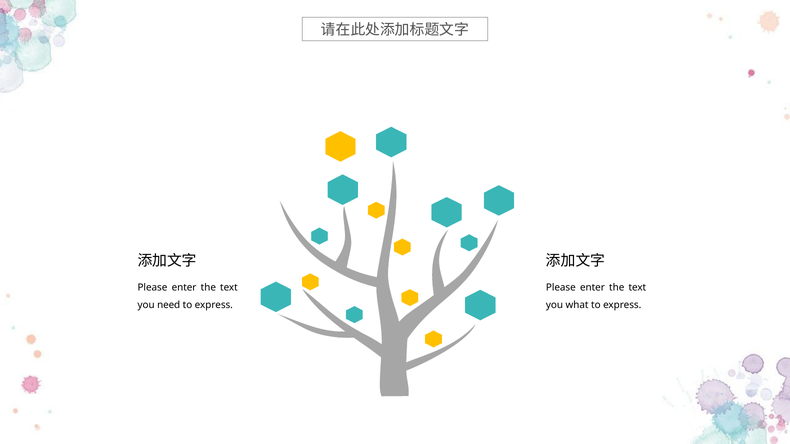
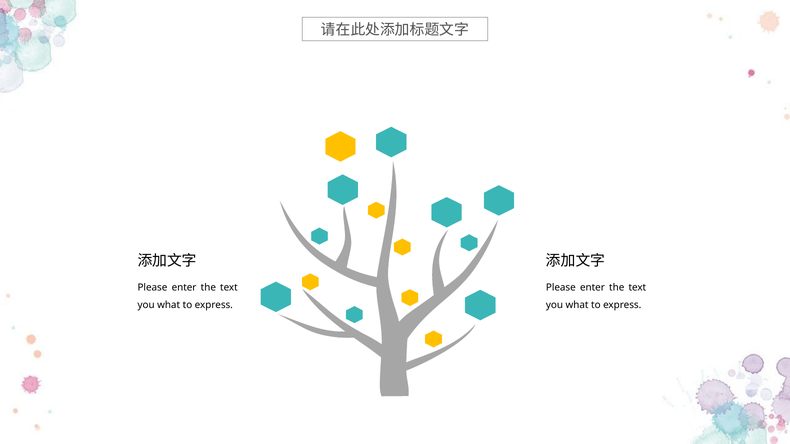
need: need -> what (169, 305)
